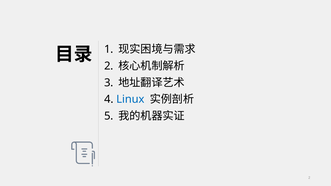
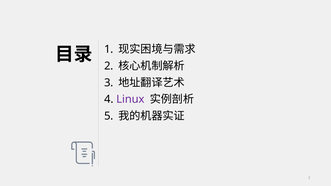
Linux colour: blue -> purple (130, 99)
